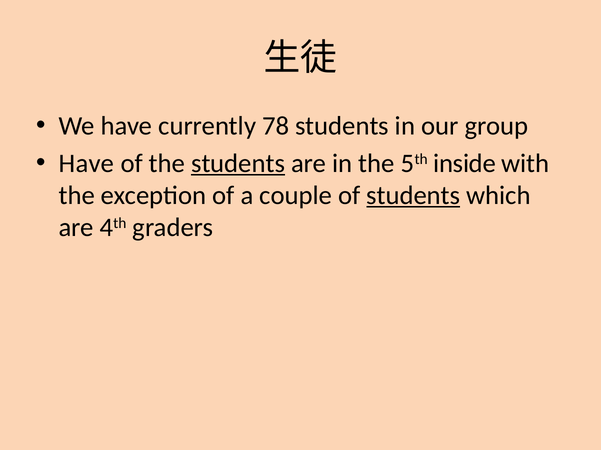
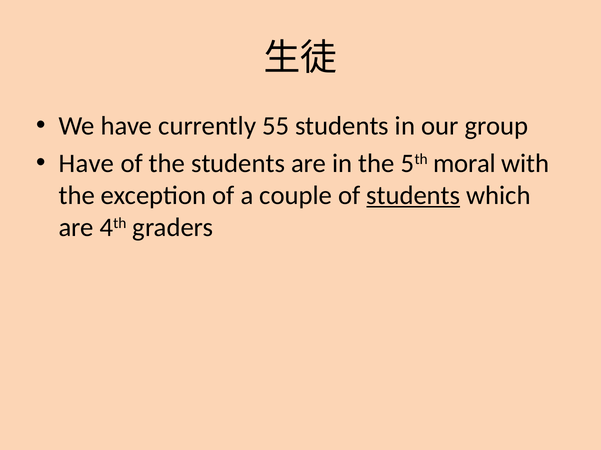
78: 78 -> 55 (276, 126)
students underline: present -> none (238, 164)
inside: inside -> moral (465, 164)
